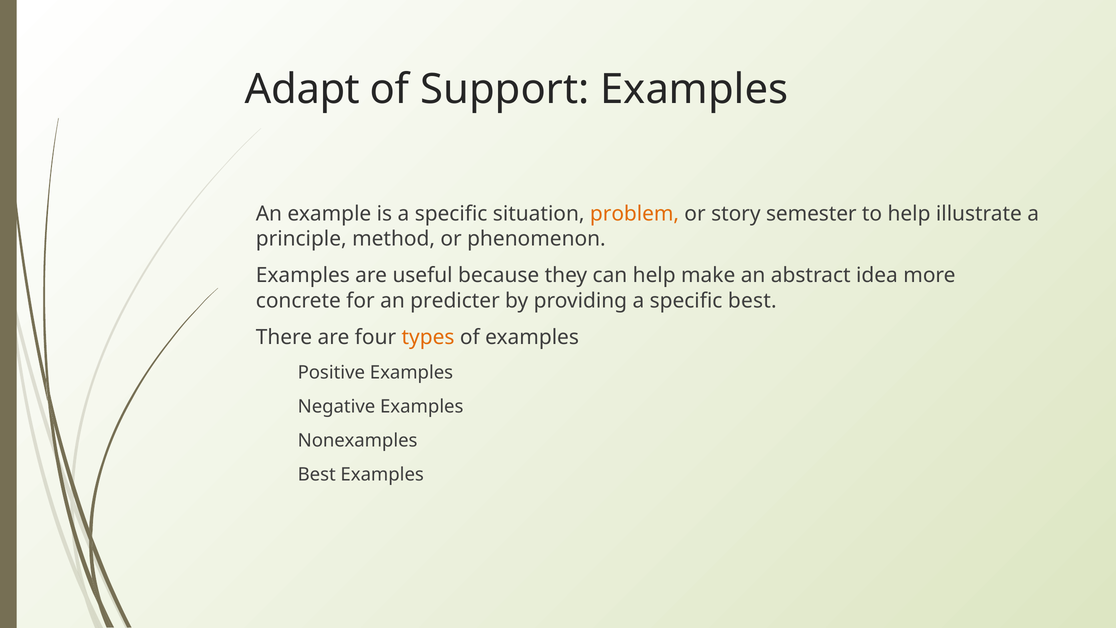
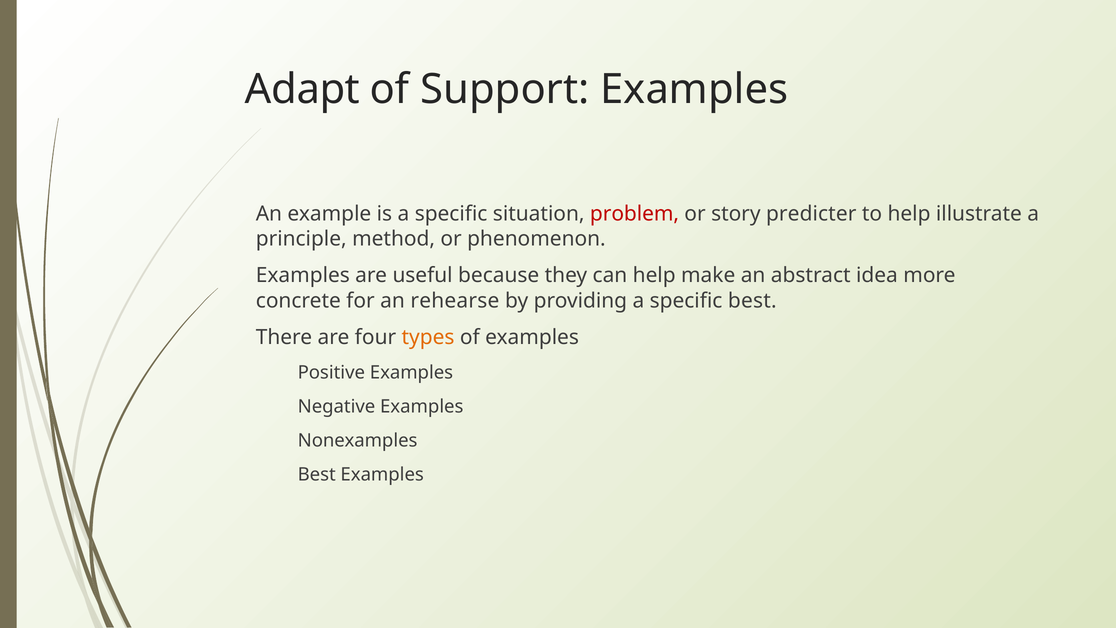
problem colour: orange -> red (634, 214)
semester: semester -> predicter (811, 214)
predicter: predicter -> rehearse (455, 300)
